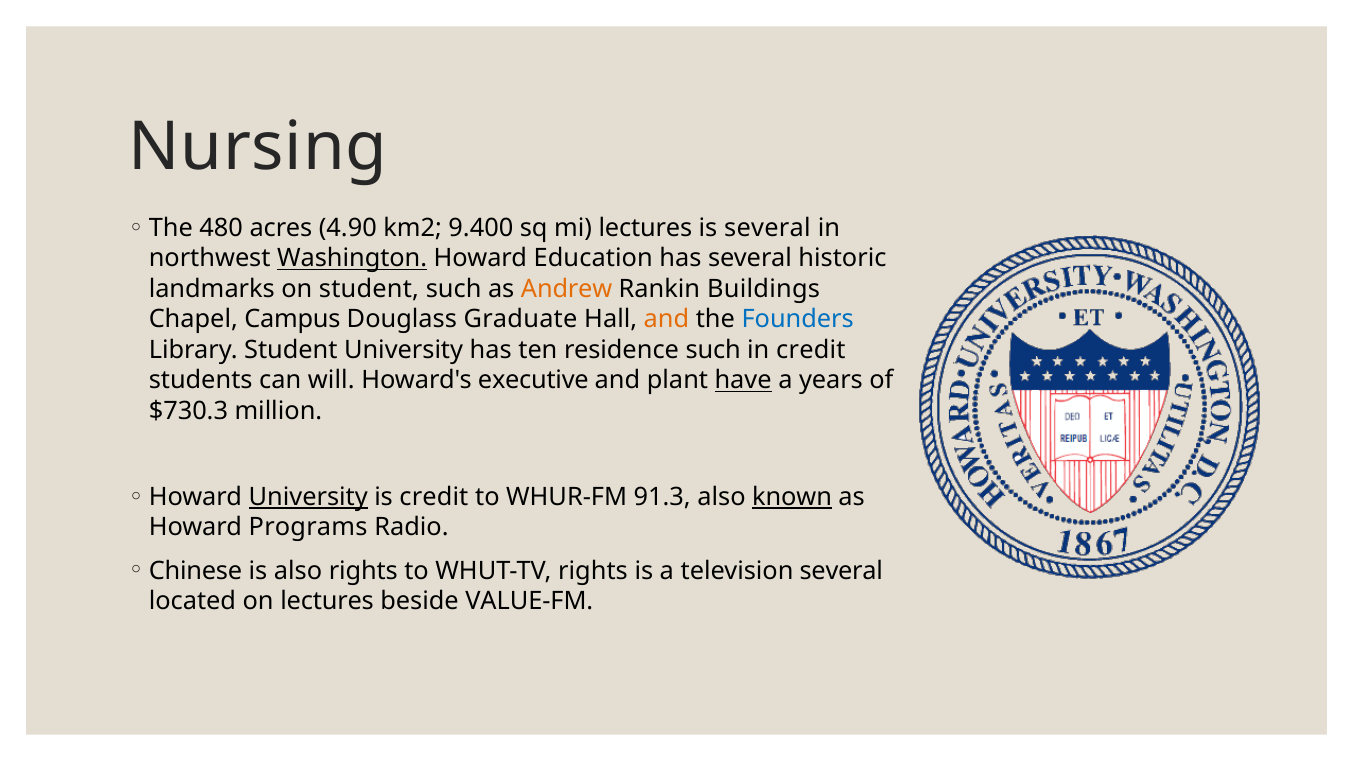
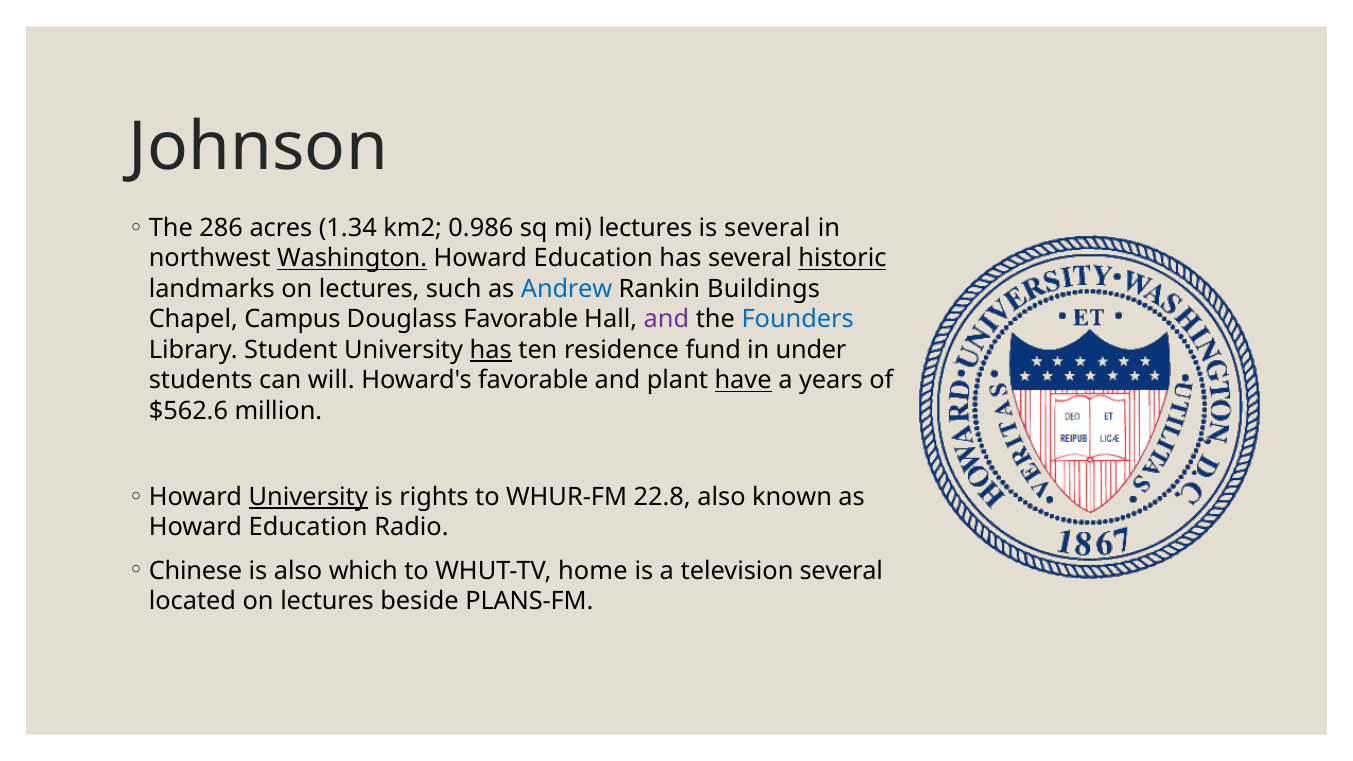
Nursing: Nursing -> Johnson (258, 147)
480: 480 -> 286 (221, 228)
4.90: 4.90 -> 1.34 (348, 228)
9.400: 9.400 -> 0.986 (481, 228)
historic underline: none -> present (842, 259)
landmarks on student: student -> lectures (369, 289)
Andrew colour: orange -> blue (567, 289)
Douglass Graduate: Graduate -> Favorable (521, 320)
and colour: orange -> purple (666, 320)
has underline: none -> present (491, 350)
residence such: such -> fund (713, 350)
in credit: credit -> under (811, 350)
Howard's executive: executive -> favorable (533, 380)
$730.3: $730.3 -> $562.6 (188, 411)
is credit: credit -> rights (434, 497)
91.3: 91.3 -> 22.8 (662, 497)
known underline: present -> none (792, 497)
Programs: Programs -> Education (308, 528)
also rights: rights -> which (363, 571)
WHUT-TV rights: rights -> home (593, 571)
VALUE-FM: VALUE-FM -> PLANS-FM (529, 601)
